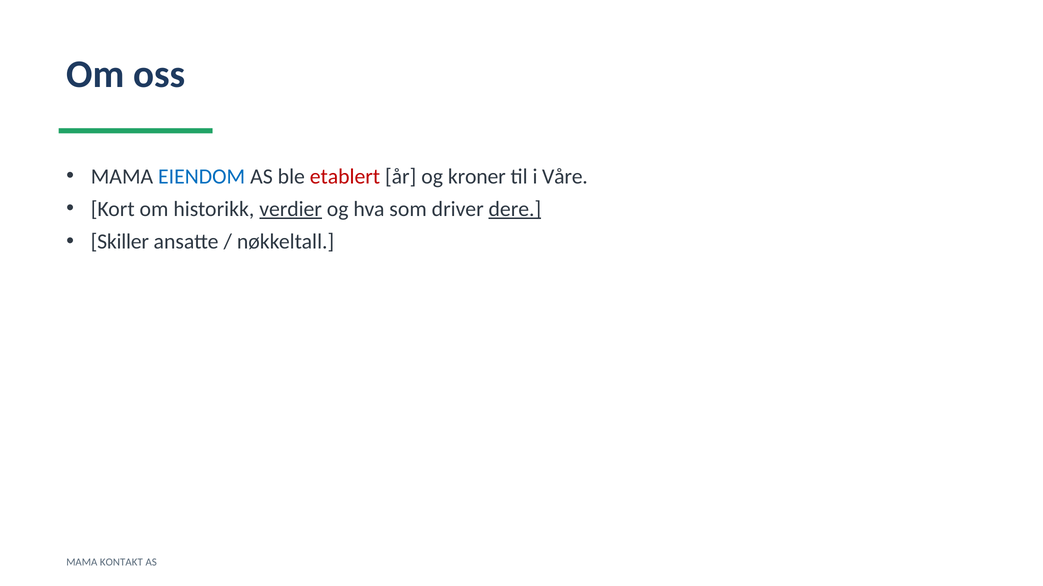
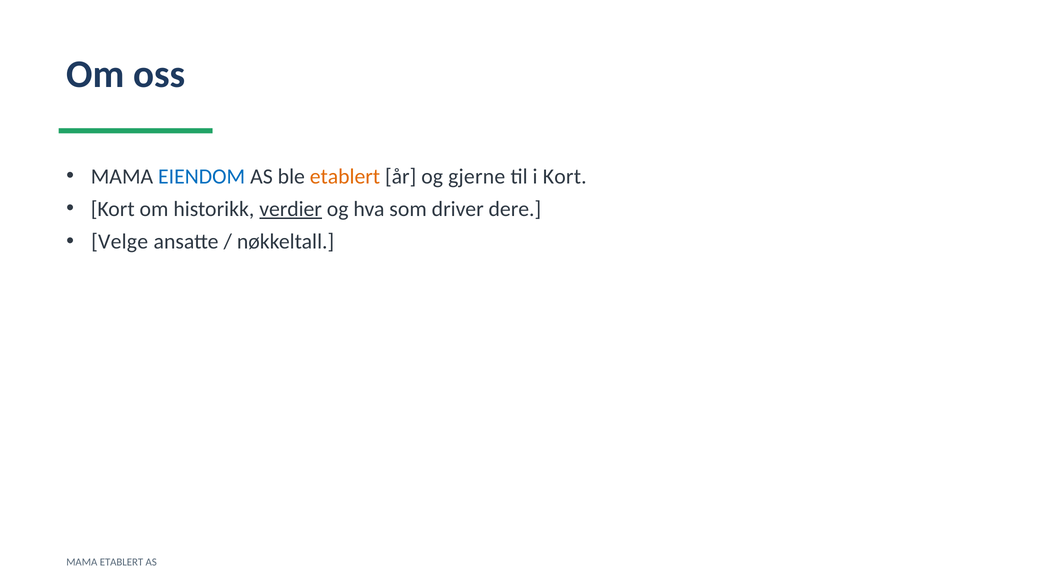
etablert colour: red -> orange (345, 177)
kroner: kroner -> gjerne (477, 177)
i Våre: Våre -> Kort (565, 177)
dere underline: present -> none (515, 209)
Skiller: Skiller -> Velge (120, 242)
MAMA KONTAKT: KONTAKT -> ETABLERT (121, 563)
